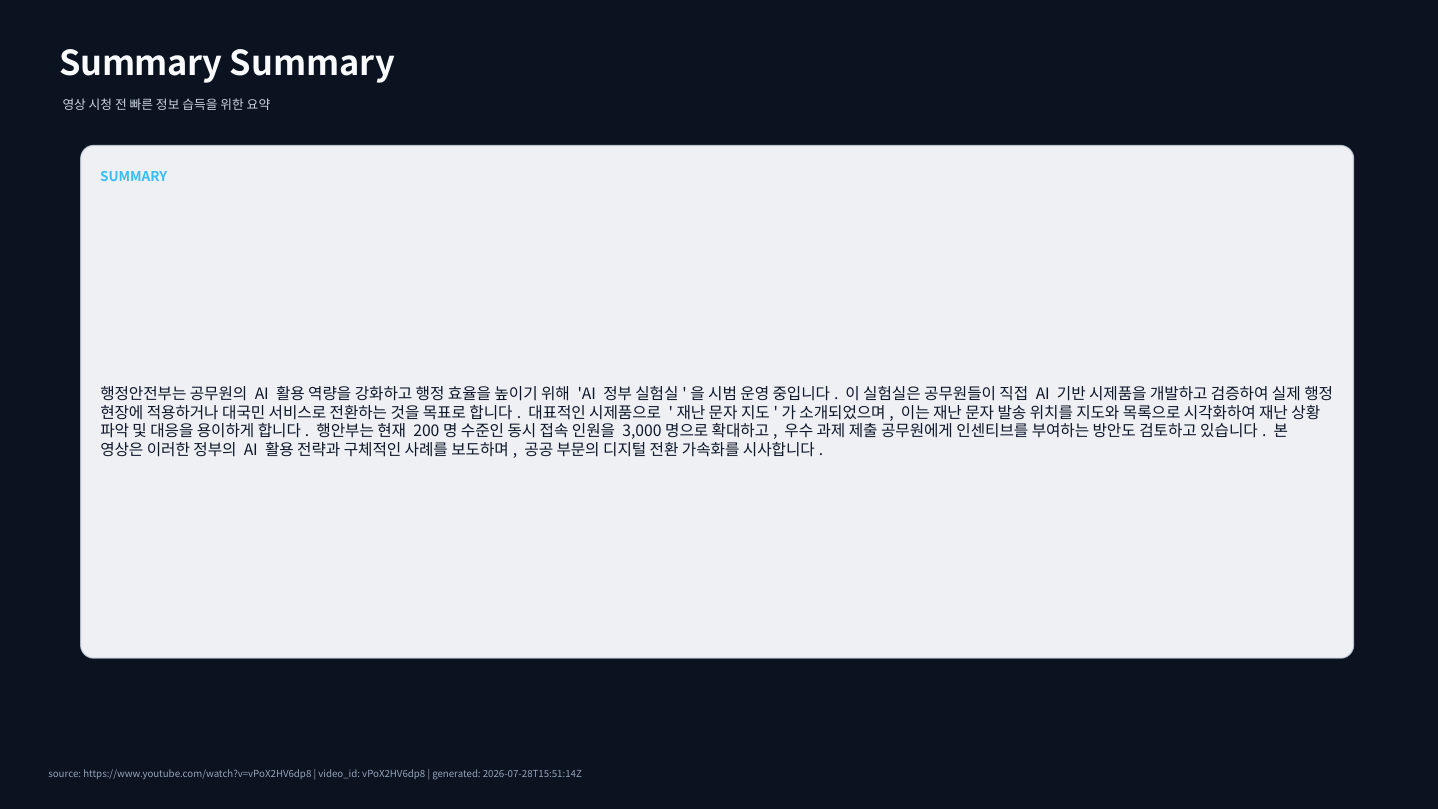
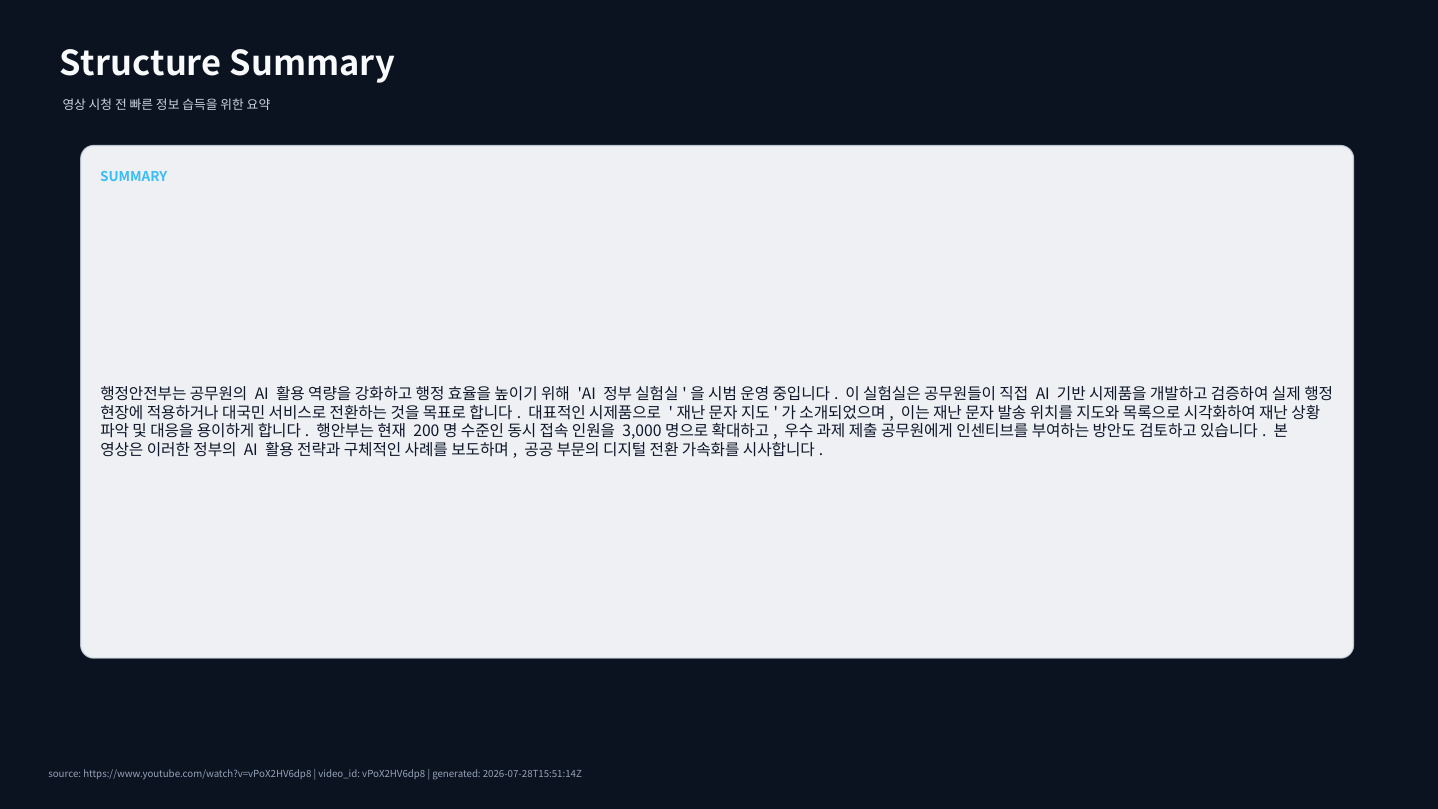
Summary: Summary -> Structure (141, 64)
